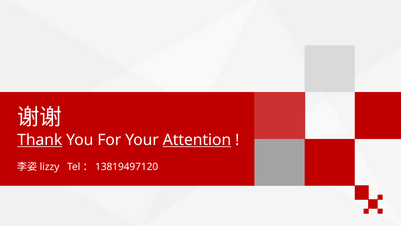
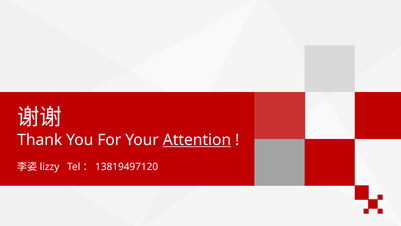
Thank underline: present -> none (40, 140)
